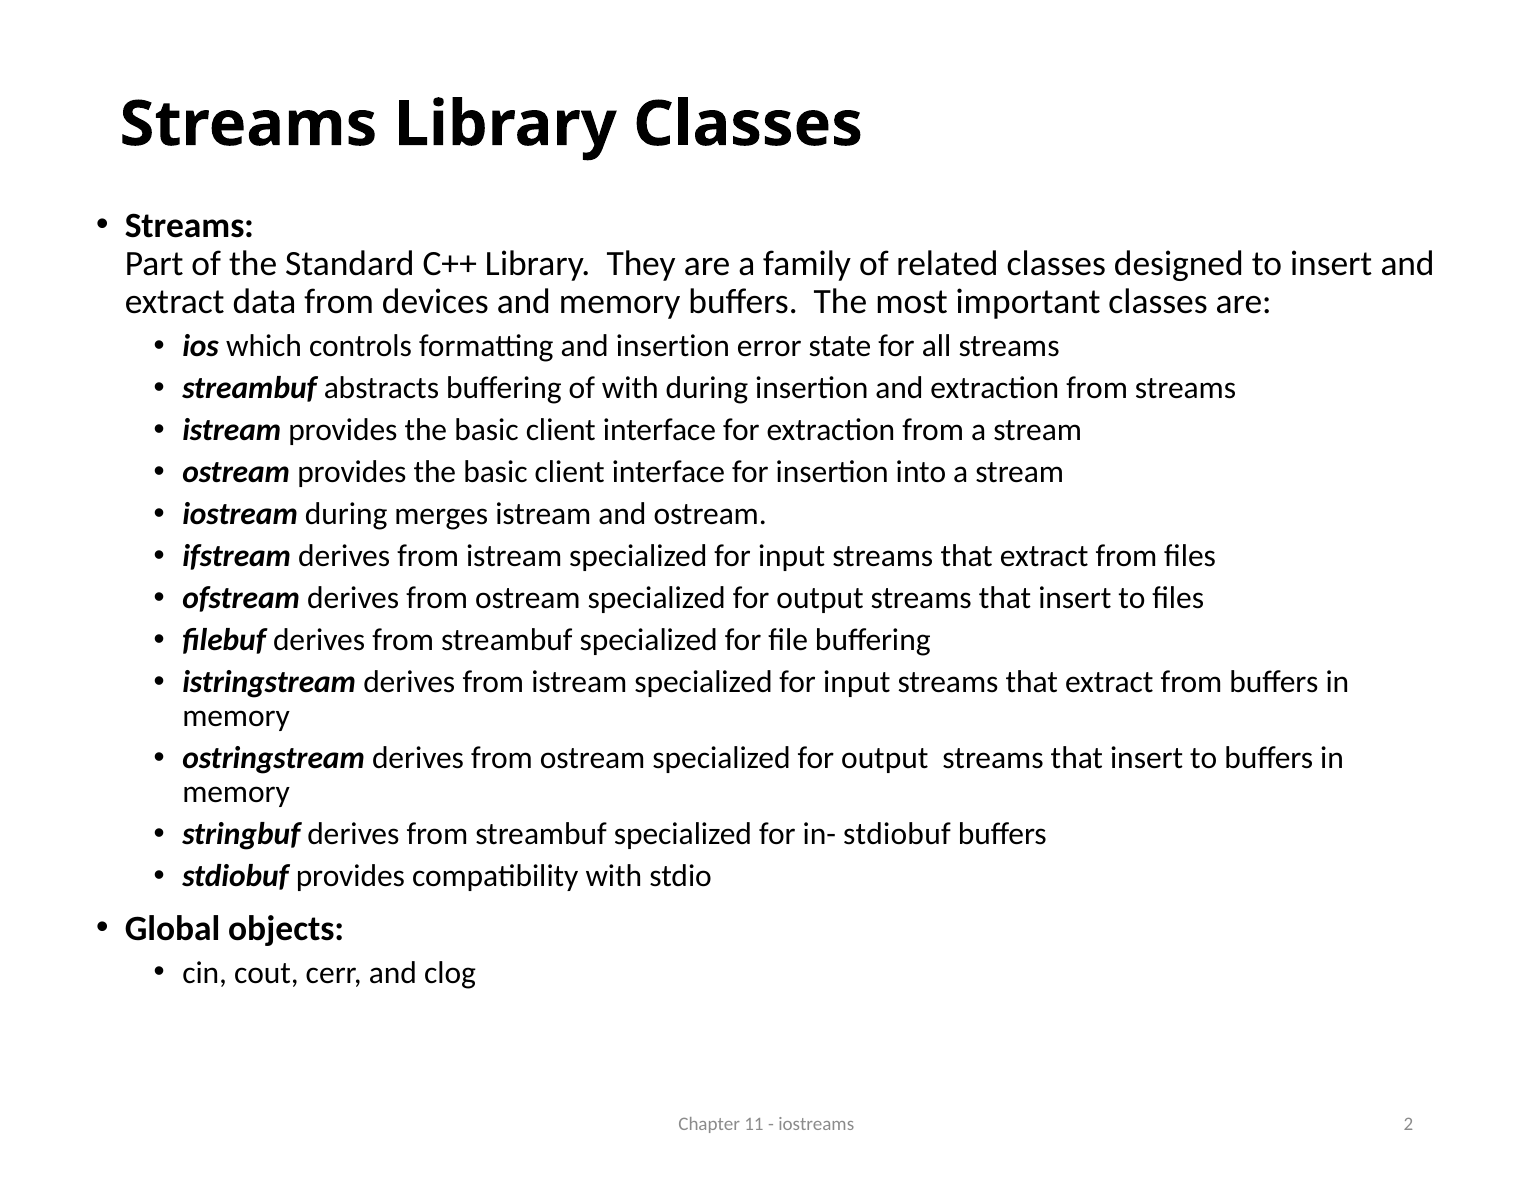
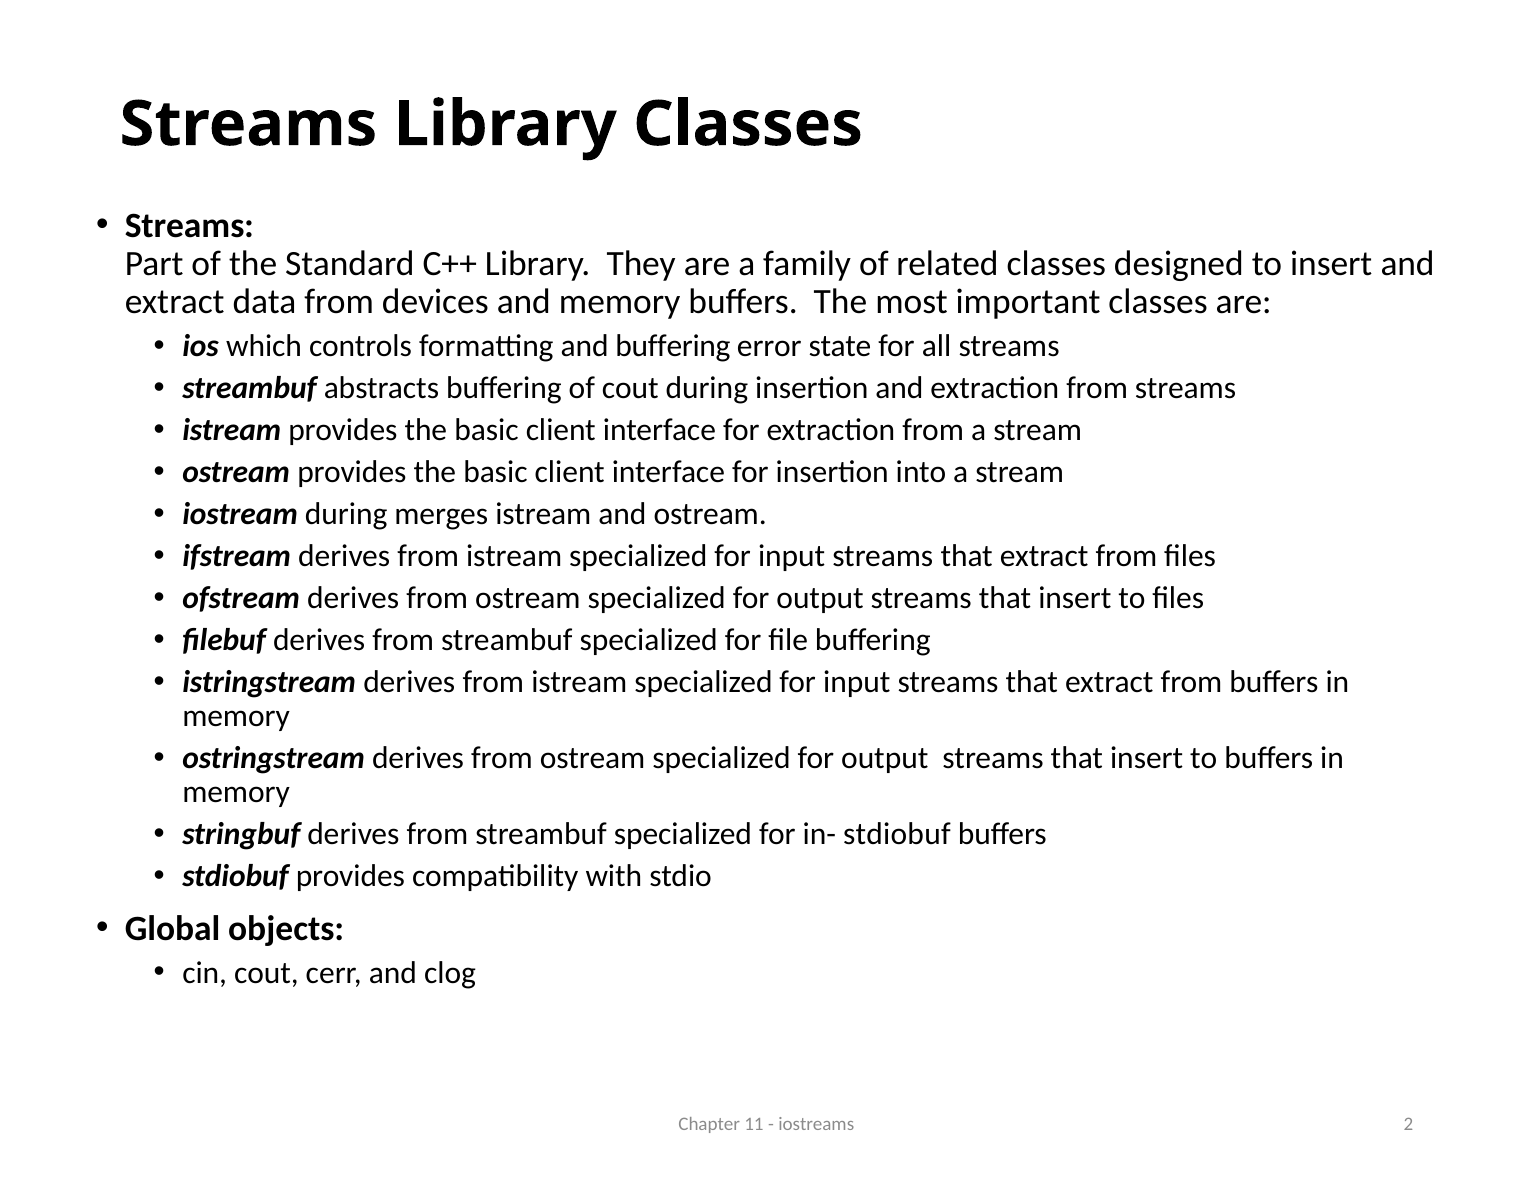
and insertion: insertion -> buffering (673, 346)
of with: with -> cout (630, 388)
